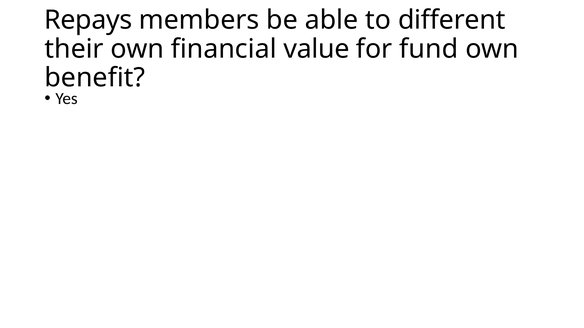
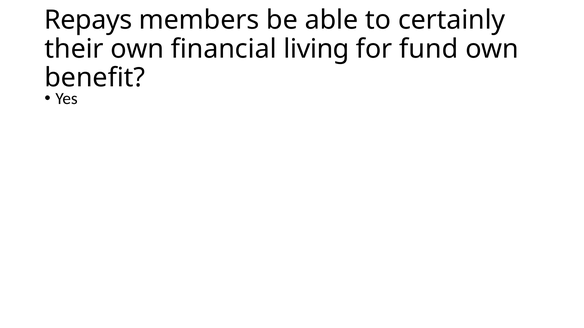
different: different -> certainly (452, 20)
value: value -> living (316, 49)
